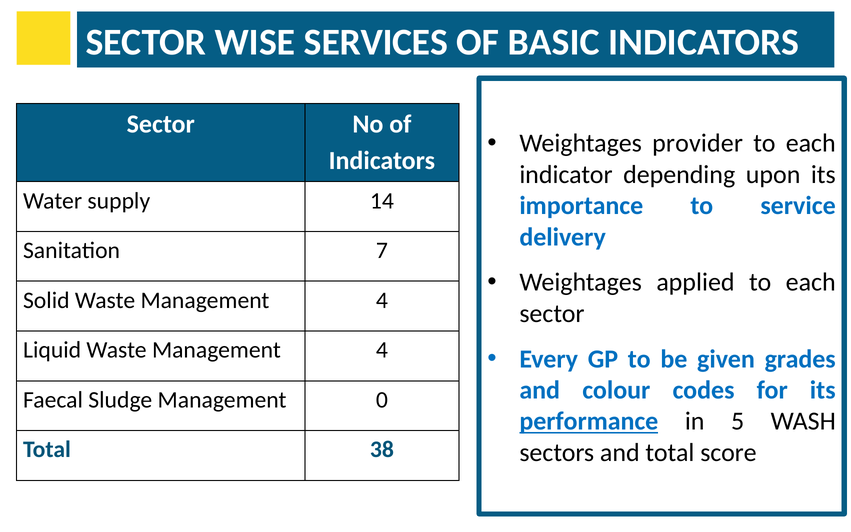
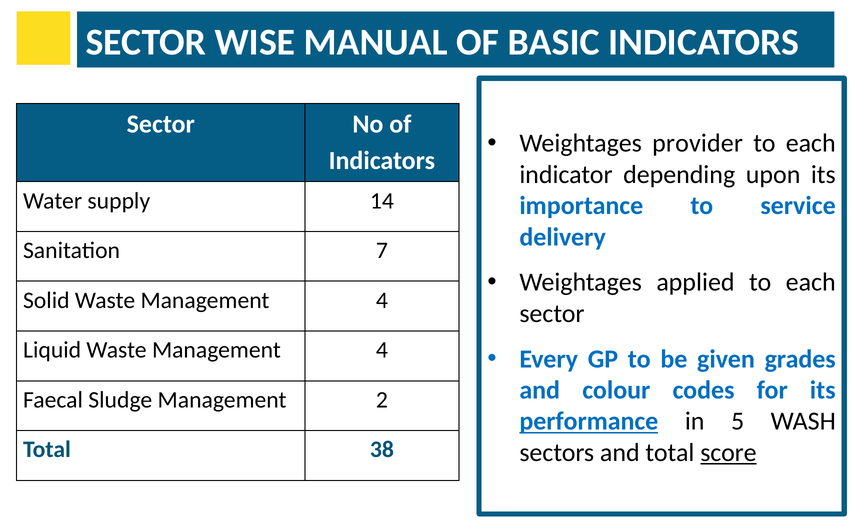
SERVICES: SERVICES -> MANUAL (376, 42)
0: 0 -> 2 (382, 400)
score underline: none -> present (728, 452)
